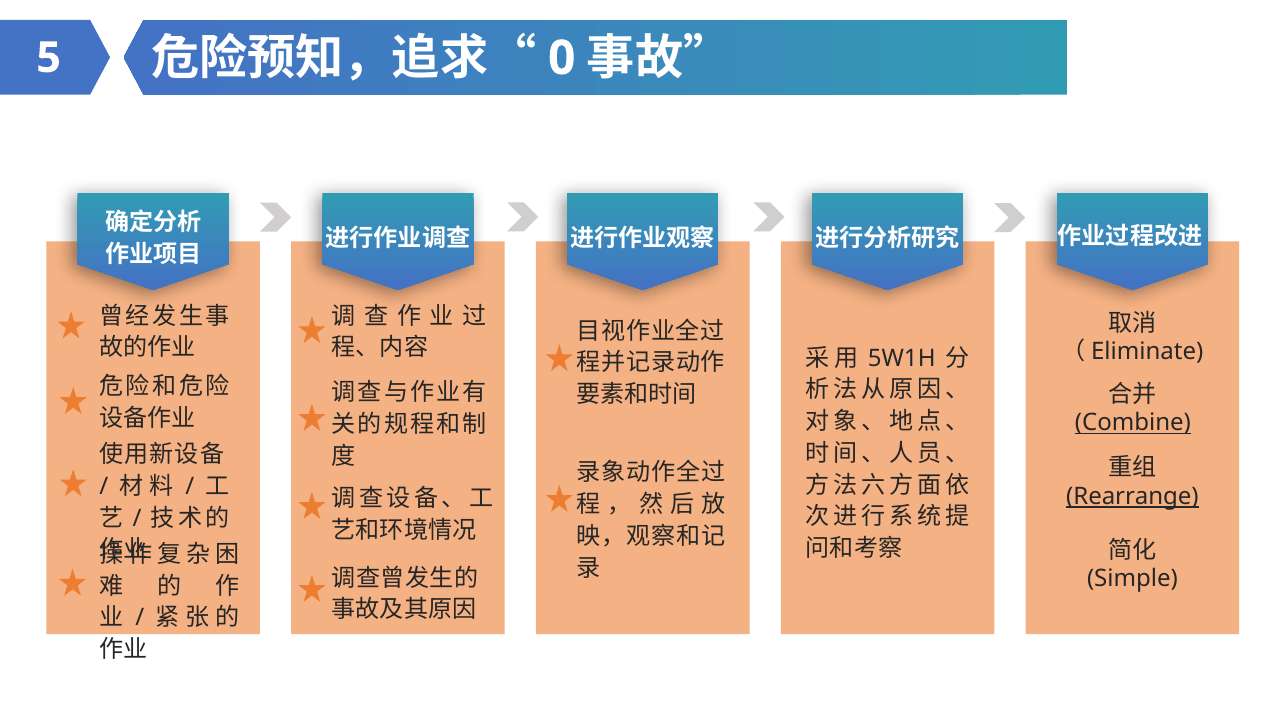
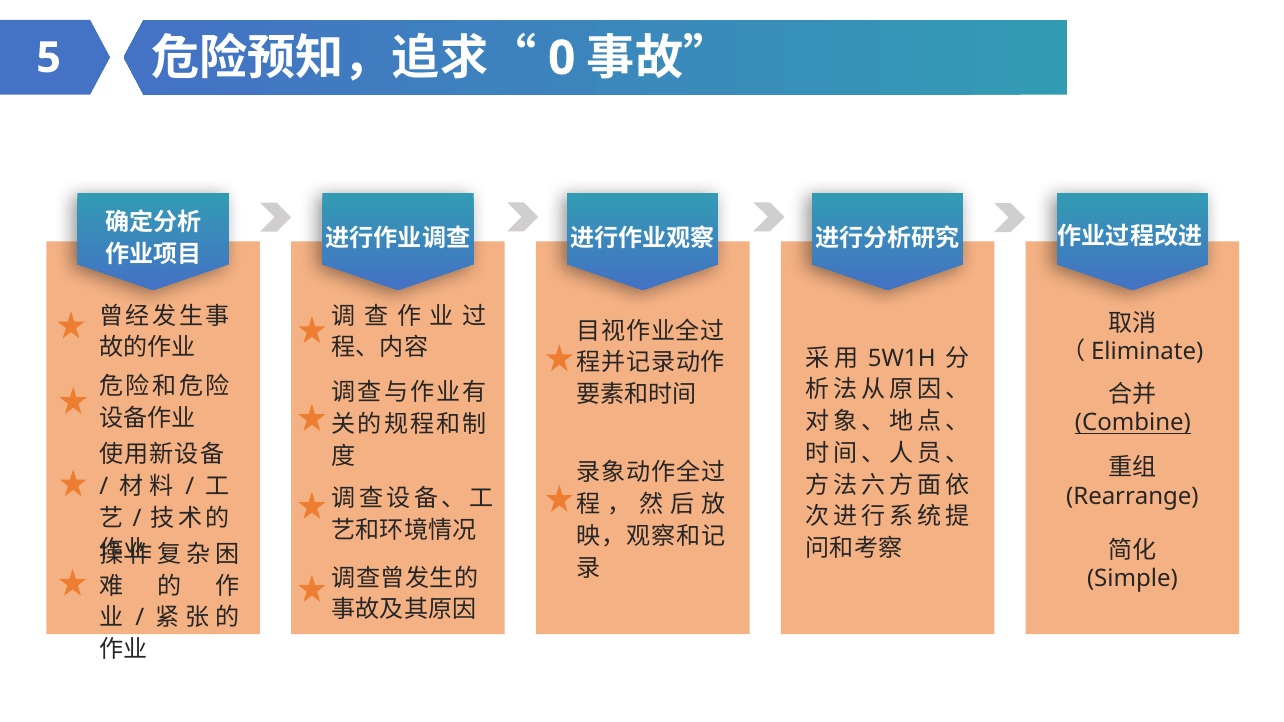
Rearrange underline: present -> none (1132, 497)
